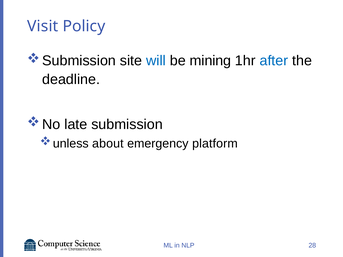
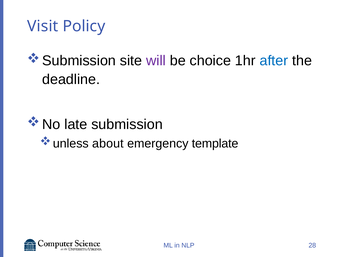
will colour: blue -> purple (156, 61)
mining: mining -> choice (210, 61)
platform: platform -> template (215, 144)
